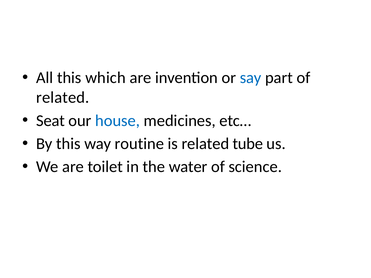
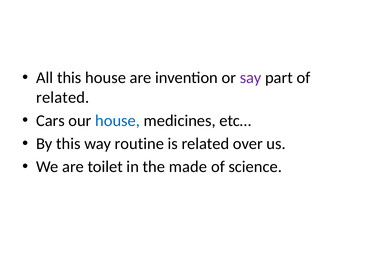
this which: which -> house (106, 78)
say colour: blue -> purple (251, 78)
Seat: Seat -> Cars (50, 121)
tube: tube -> over (248, 144)
water: water -> made (188, 167)
